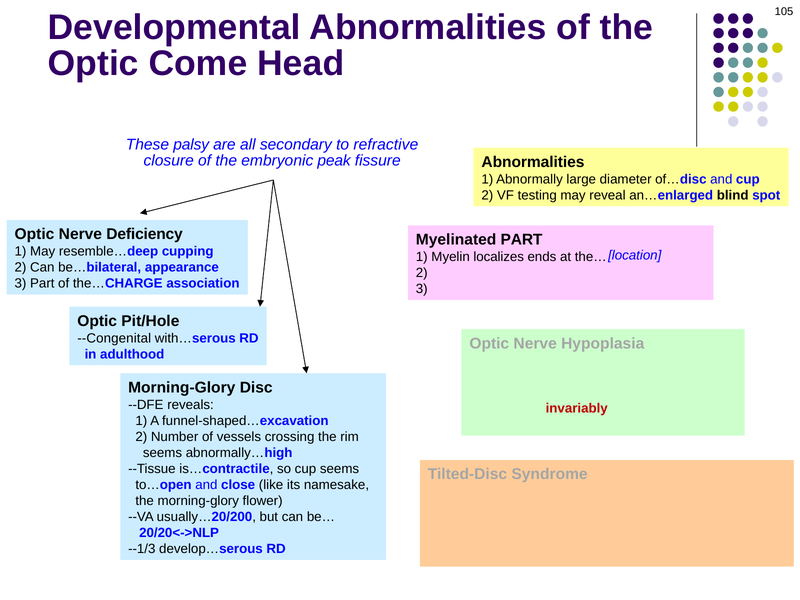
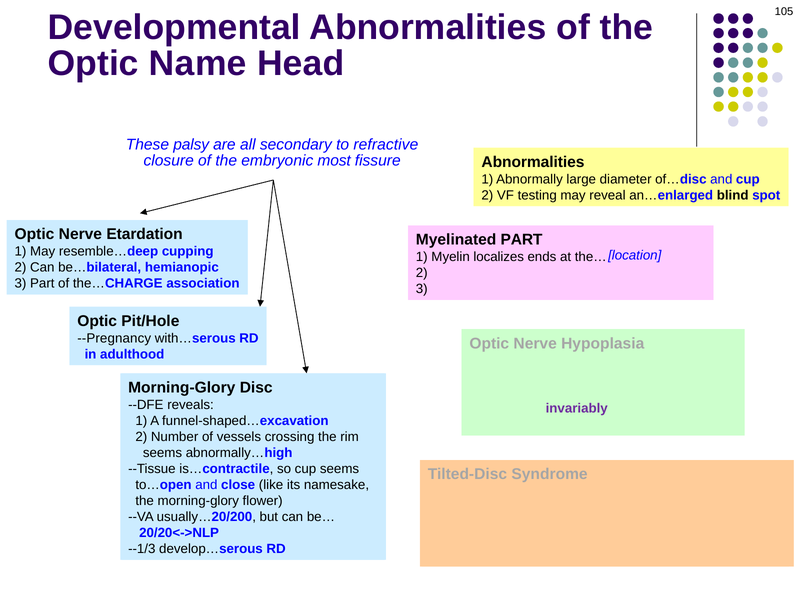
Come: Come -> Name (198, 64)
peak: peak -> most (334, 161)
Deficiency: Deficiency -> Etardation (145, 234)
appearance: appearance -> hemianopic (182, 268)
--Congenital: --Congenital -> --Pregnancy (114, 338)
invariably colour: red -> purple (577, 409)
